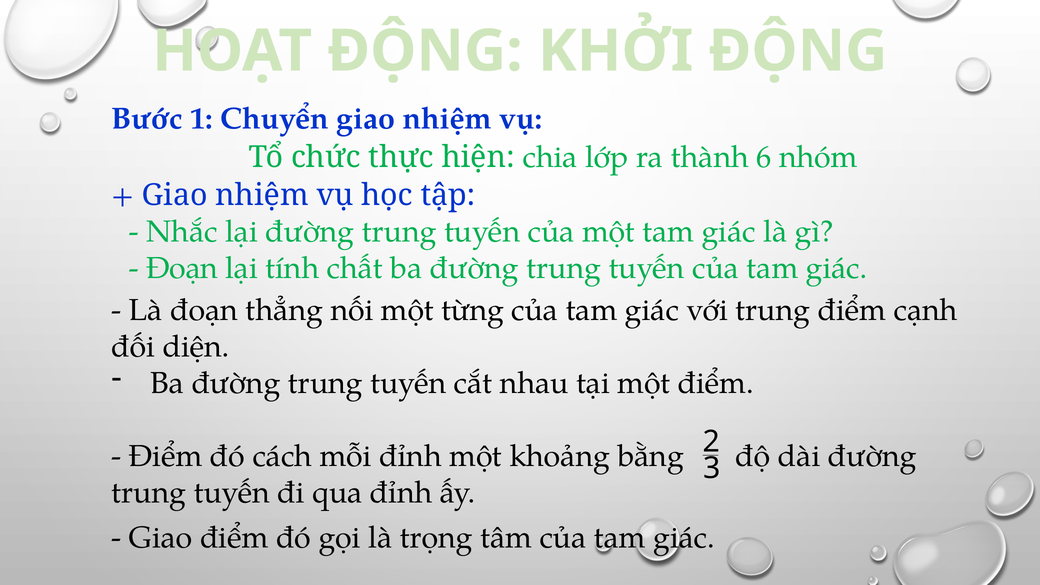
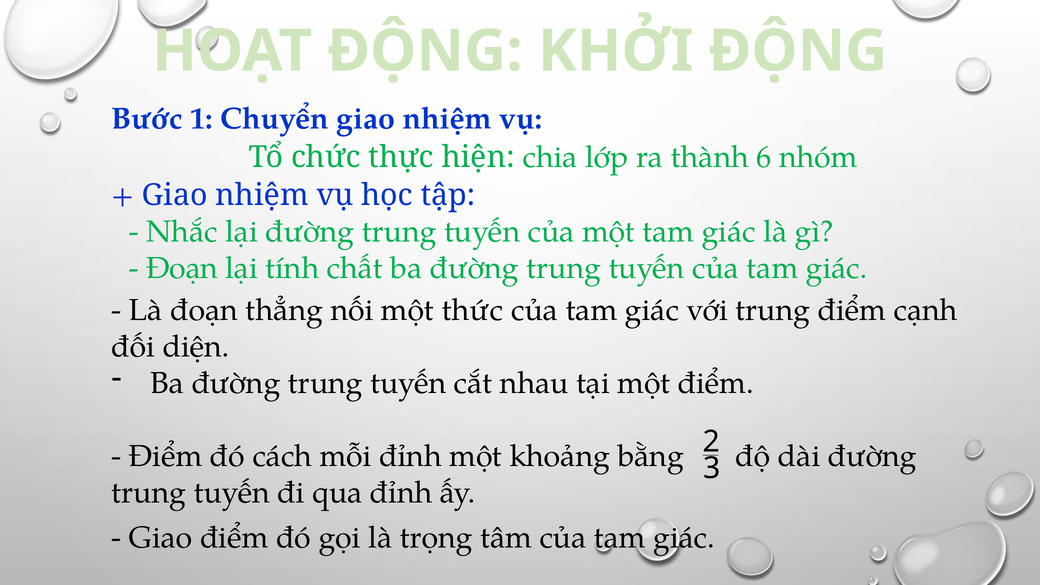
từng: từng -> thức (472, 310)
